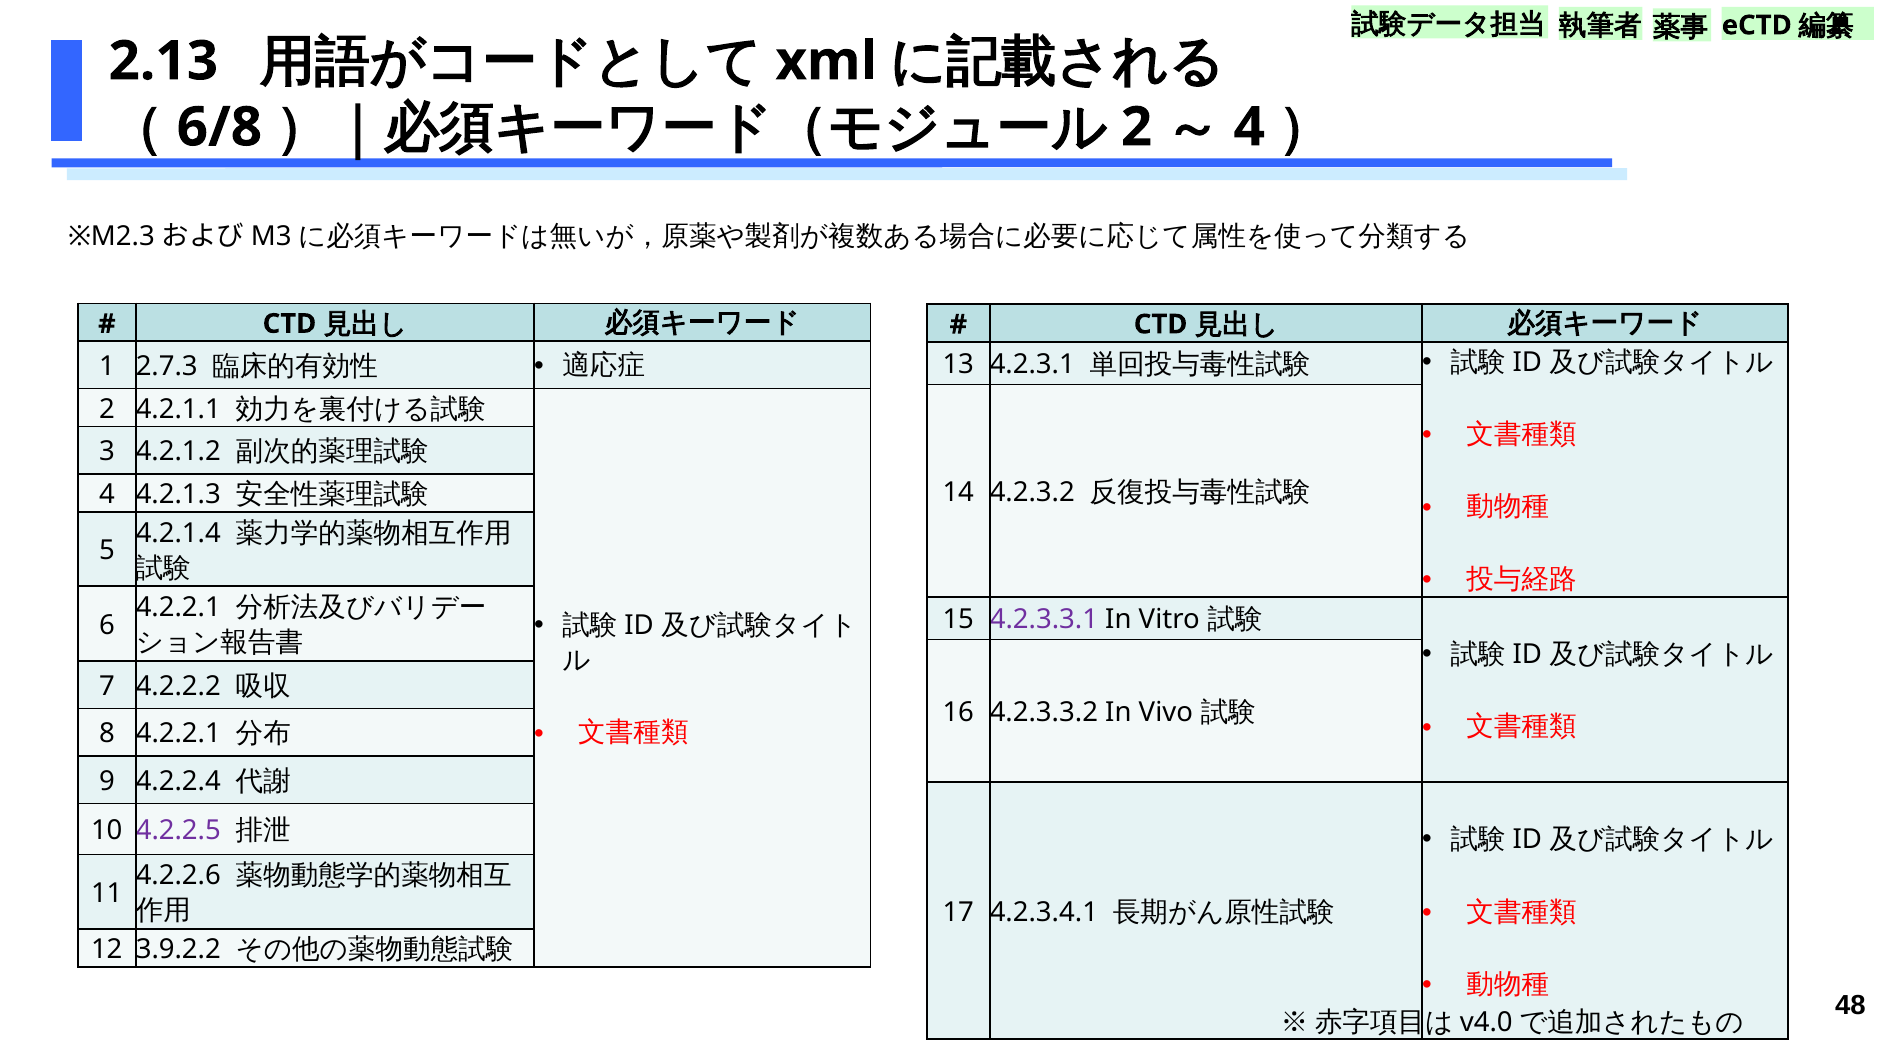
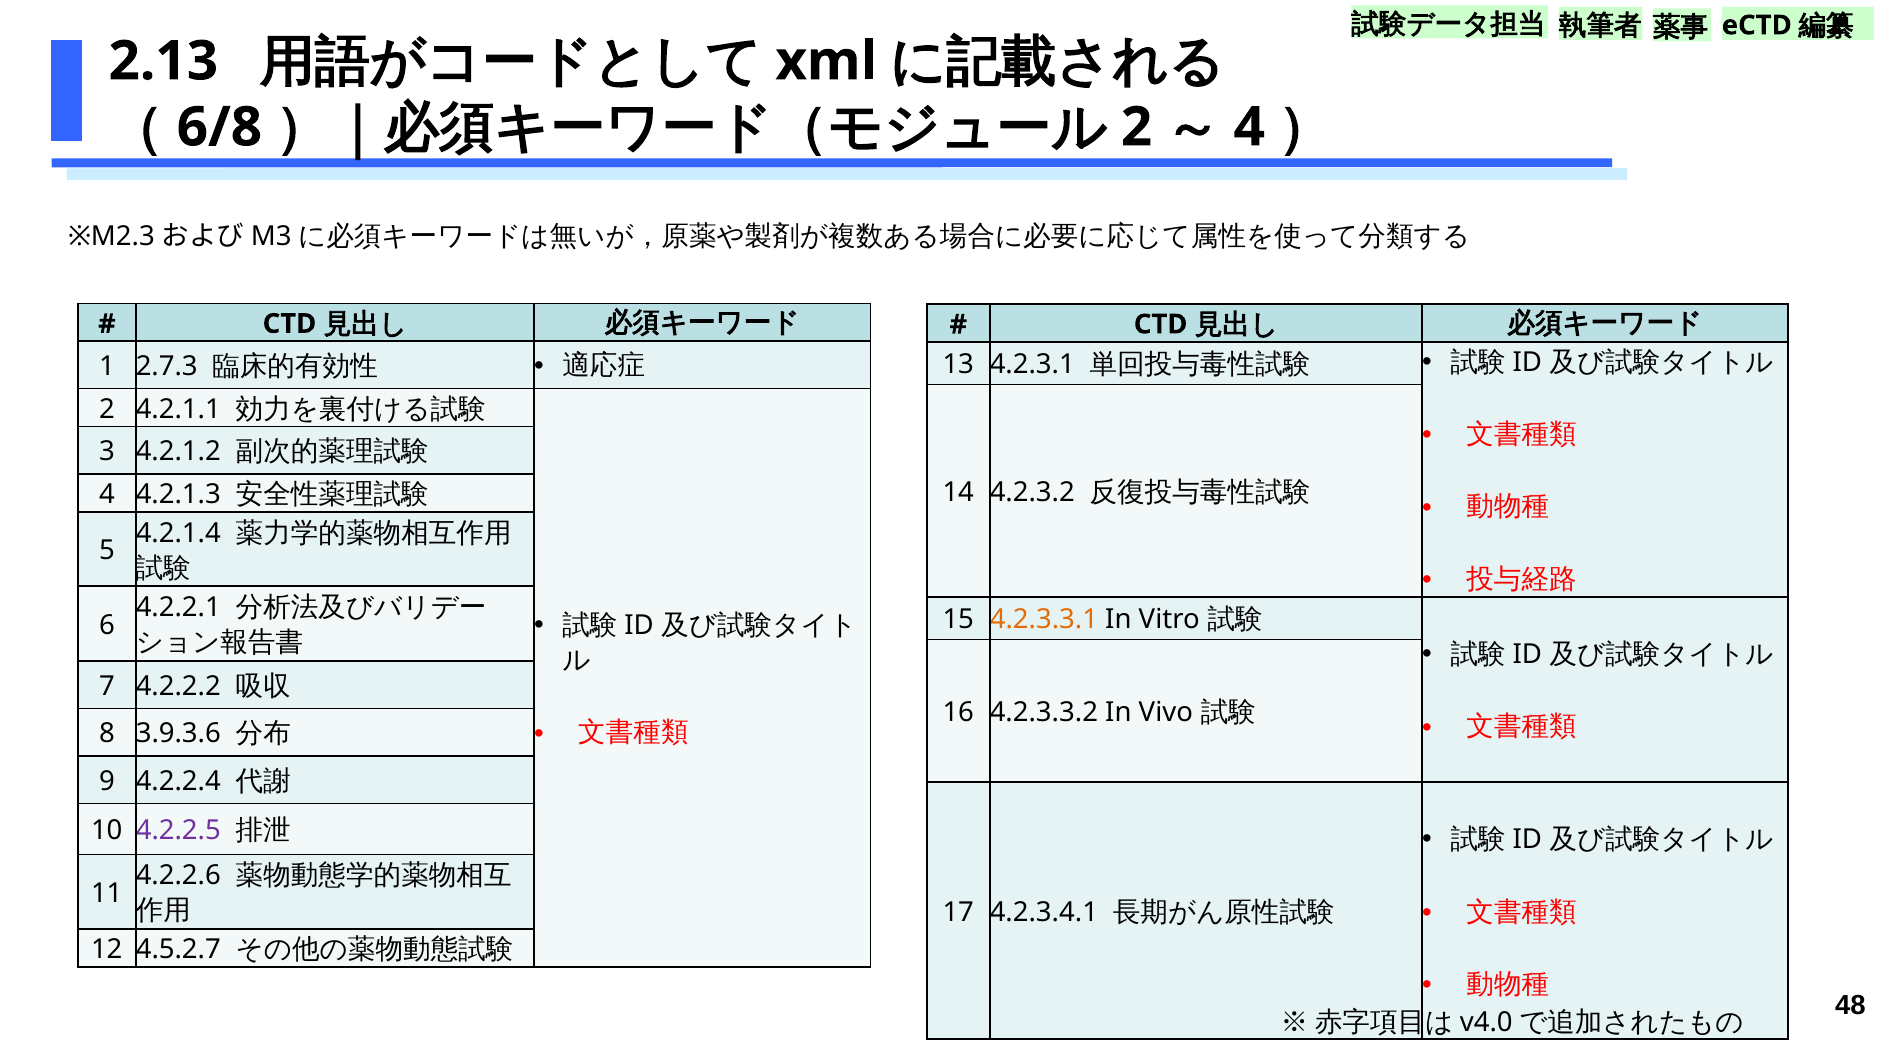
4.2.3.3.1 colour: purple -> orange (1044, 620)
8 4.2.2.1: 4.2.2.1 -> 3.9.3.6 (178, 734)
3.9.2.2: 3.9.2.2 -> 4.5.2.7 (178, 950)
